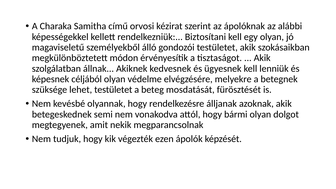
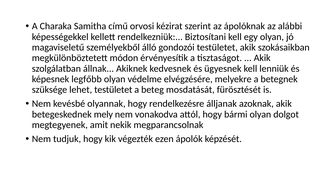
céljából: céljából -> legfőbb (87, 79)
semi: semi -> mely (103, 114)
